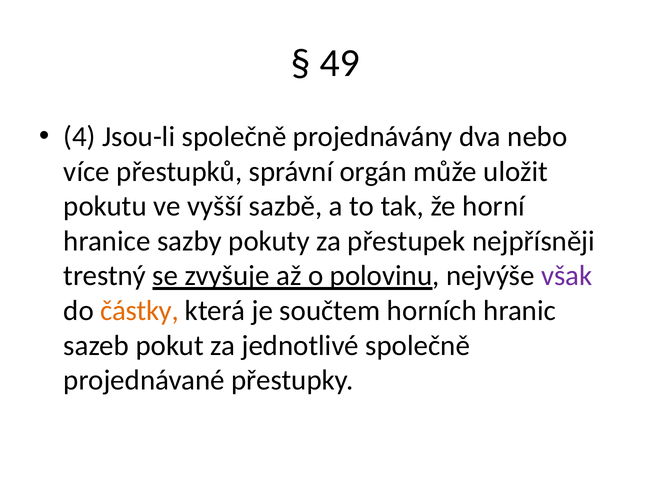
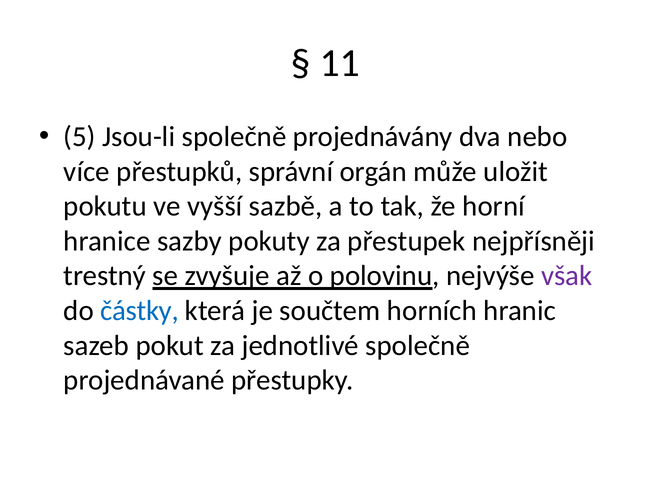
49: 49 -> 11 (340, 63)
4: 4 -> 5 (80, 137)
částky colour: orange -> blue (140, 310)
